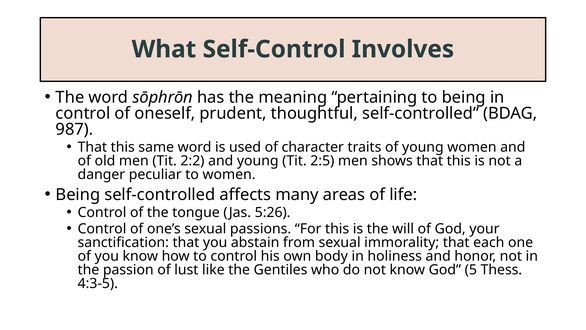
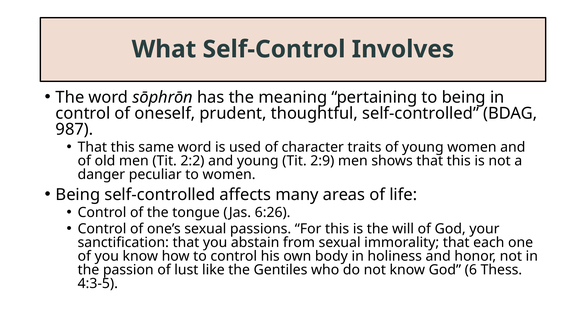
2:5: 2:5 -> 2:9 (322, 161)
5:26: 5:26 -> 6:26 (273, 212)
5: 5 -> 6 (471, 270)
